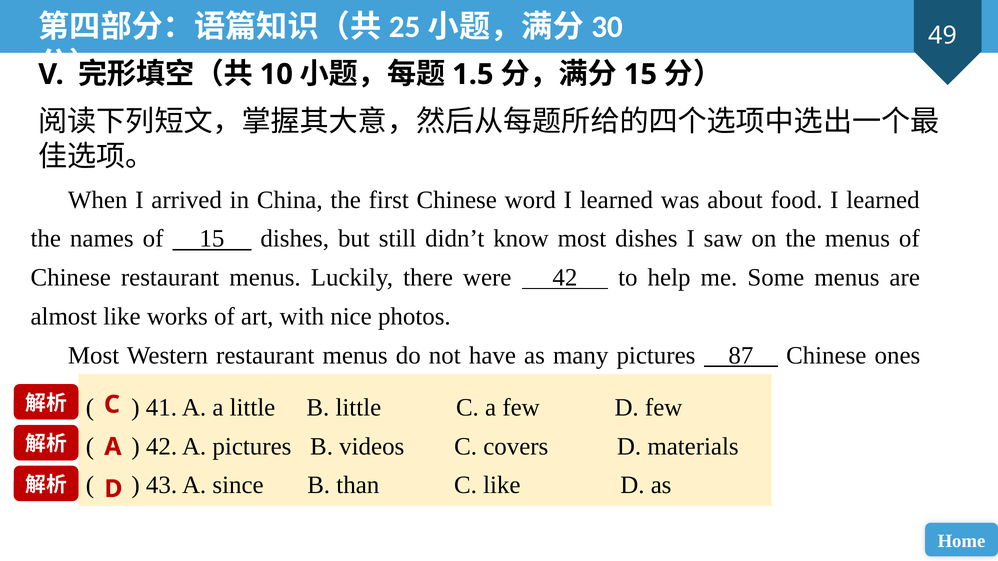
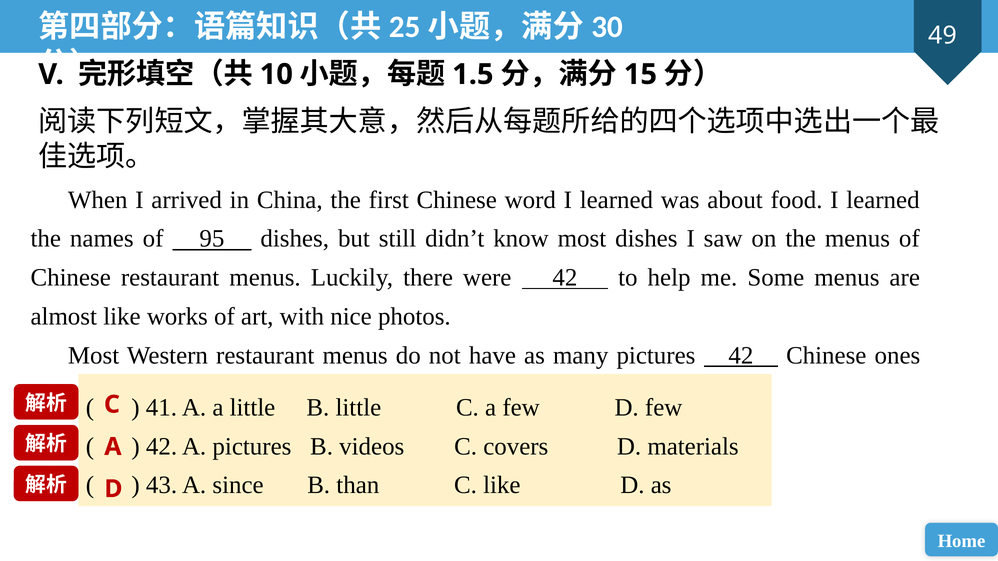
of 15: 15 -> 95 (212, 239)
pictures 87: 87 -> 42 (741, 356)
